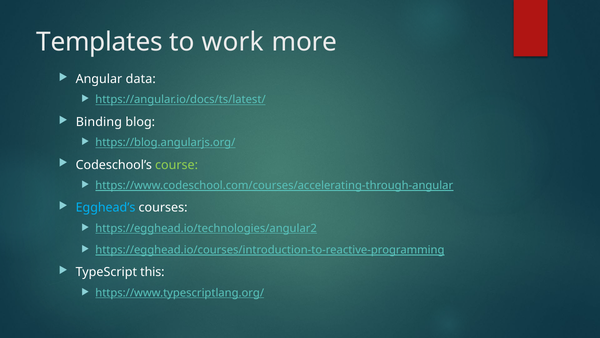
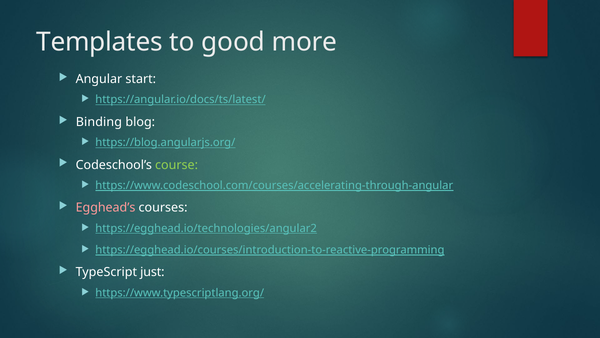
work: work -> good (233, 42)
data: data -> start (141, 79)
Egghead’s colour: light blue -> pink (106, 208)
this: this -> just (152, 272)
